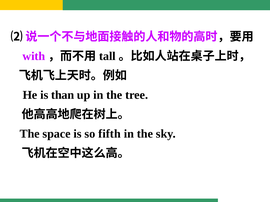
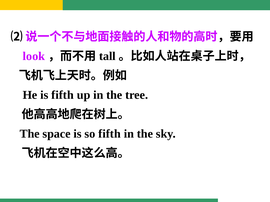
with: with -> look (34, 56)
is than: than -> fifth (63, 95)
